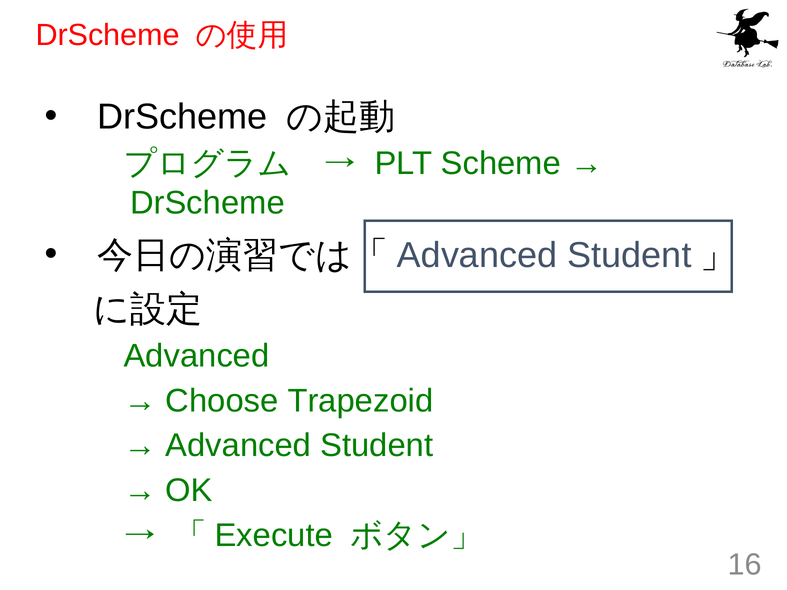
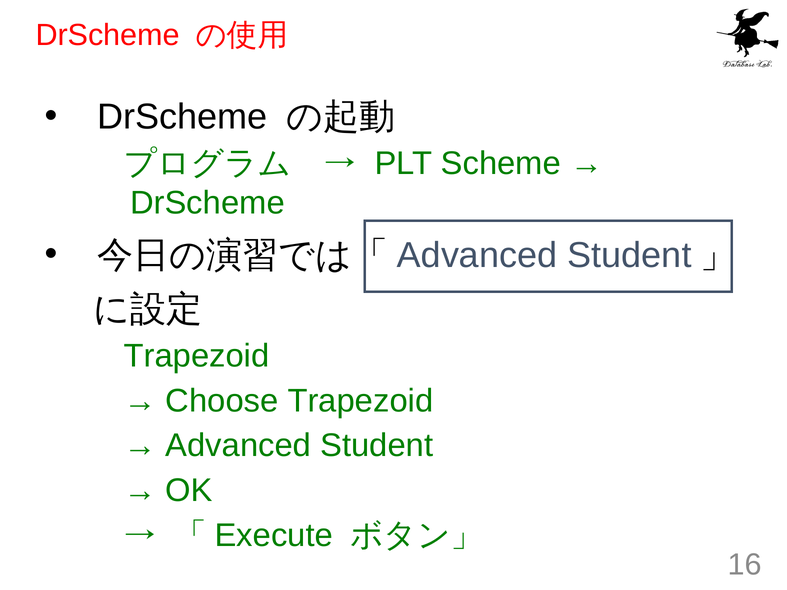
Advanced: Advanced -> Trapezoid (197, 356)
